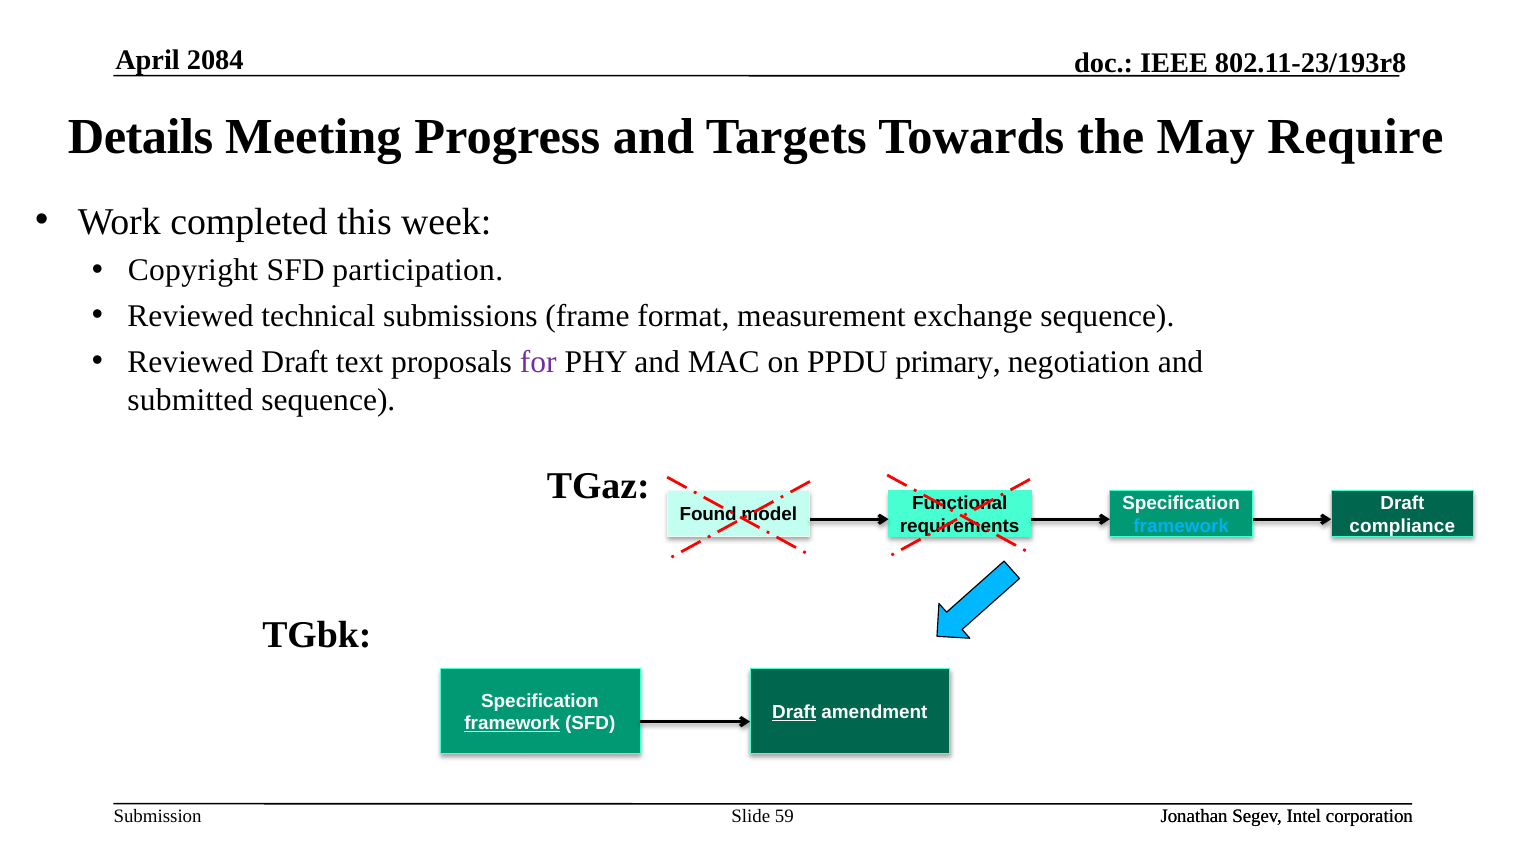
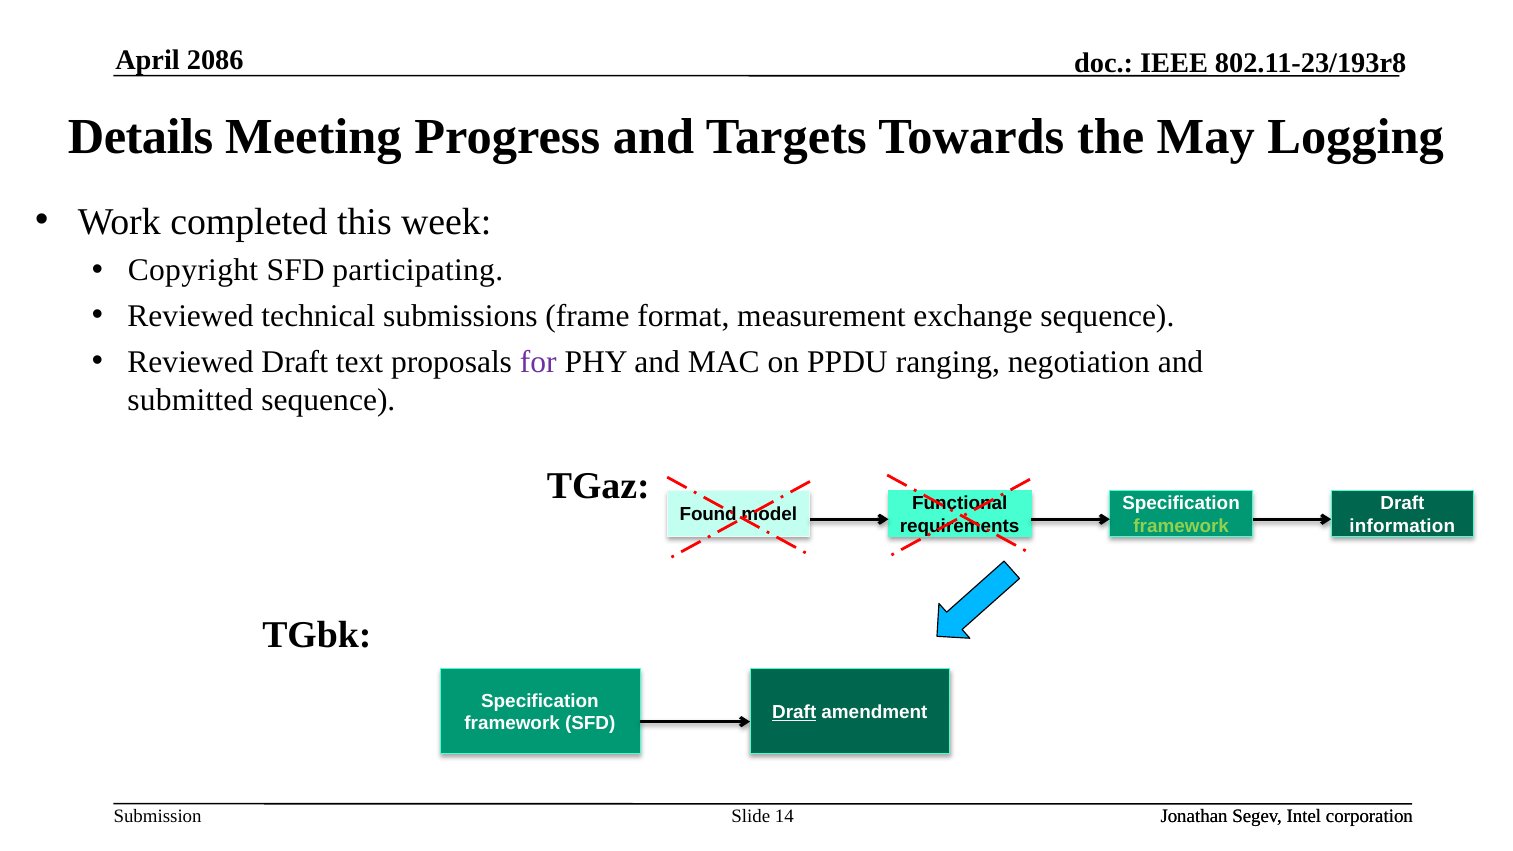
2084: 2084 -> 2086 (215, 60)
Require: Require -> Logging (1356, 137)
participation: participation -> participating (418, 271)
primary: primary -> ranging (948, 362)
framework colour: light blue -> light green (1181, 526)
compliance: compliance -> information (1402, 526)
framework underline: present -> none (512, 724)
59: 59 -> 14 (784, 816)
